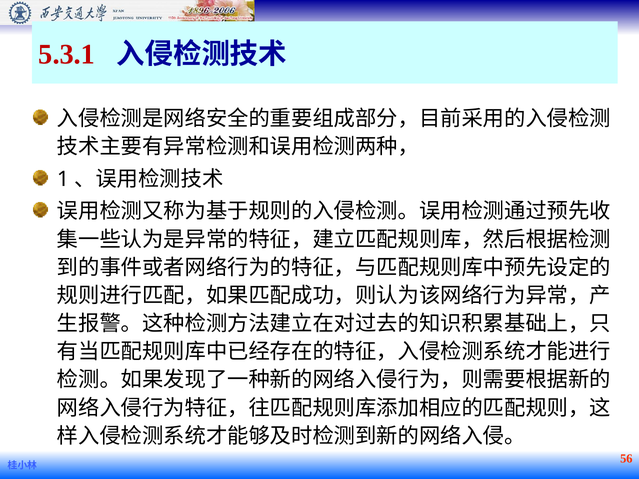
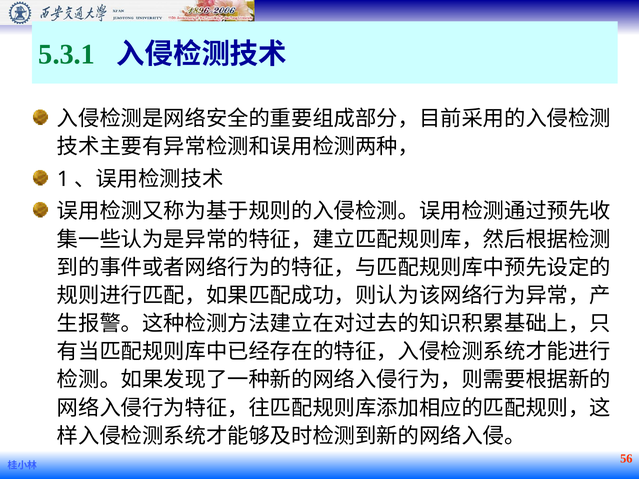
5.3.1 colour: red -> green (67, 54)
